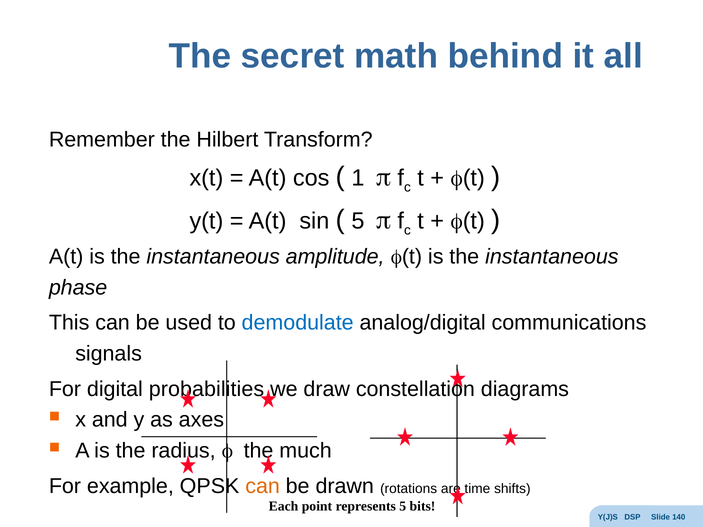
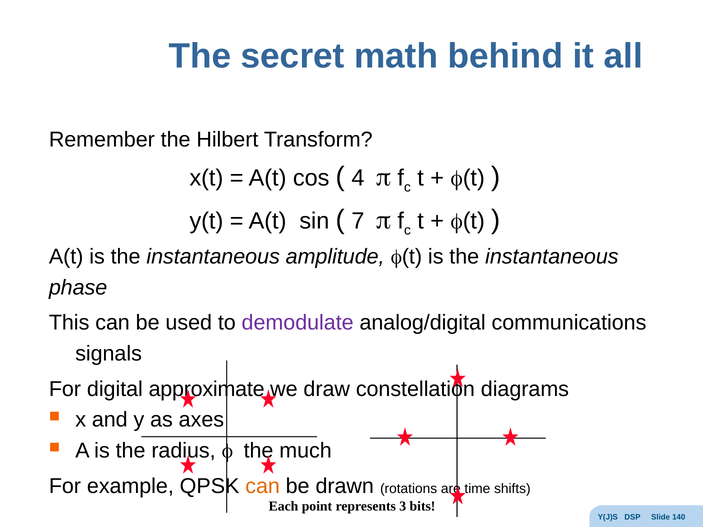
1: 1 -> 4 (358, 178)
5: 5 -> 7 (358, 221)
demodulate colour: blue -> purple (298, 323)
probabilities: probabilities -> approximate (207, 389)
represents 5: 5 -> 3 (403, 507)
